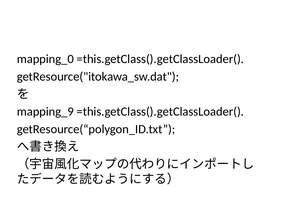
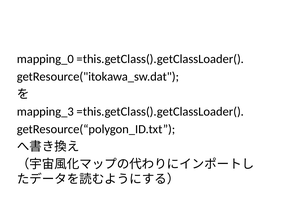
mapping_9: mapping_9 -> mapping_3 (45, 111)
